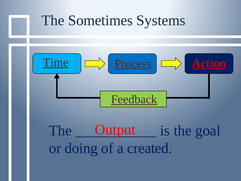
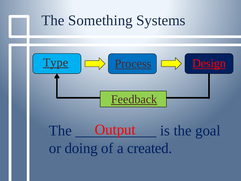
Sometimes: Sometimes -> Something (100, 21)
Time: Time -> Type (56, 62)
Action: Action -> Design (209, 63)
